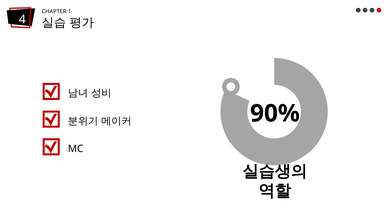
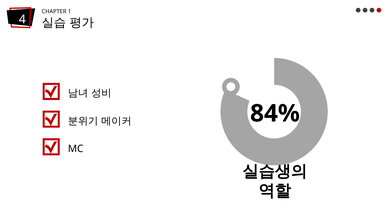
90%: 90% -> 84% (275, 113)
